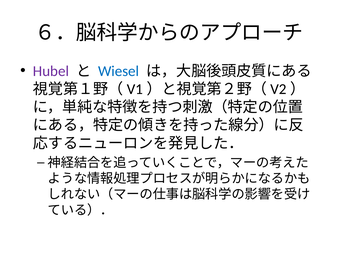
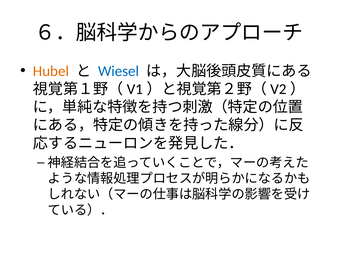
Hubel colour: purple -> orange (51, 71)
